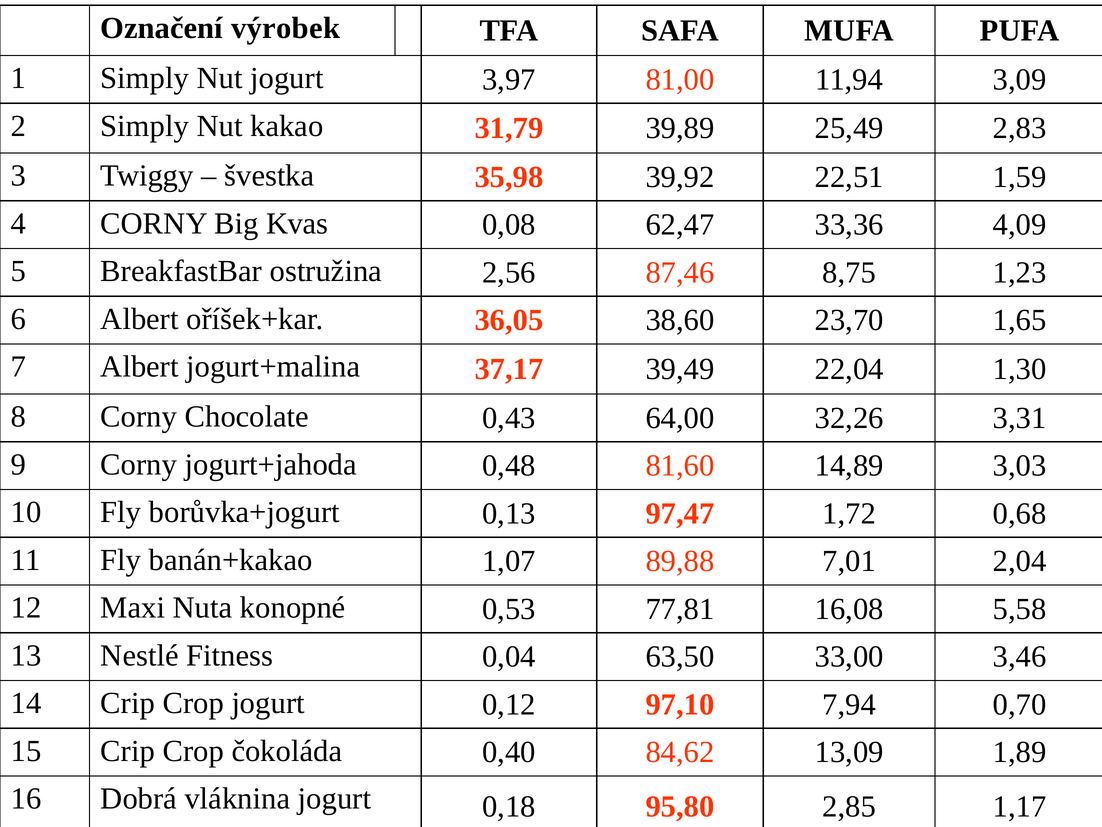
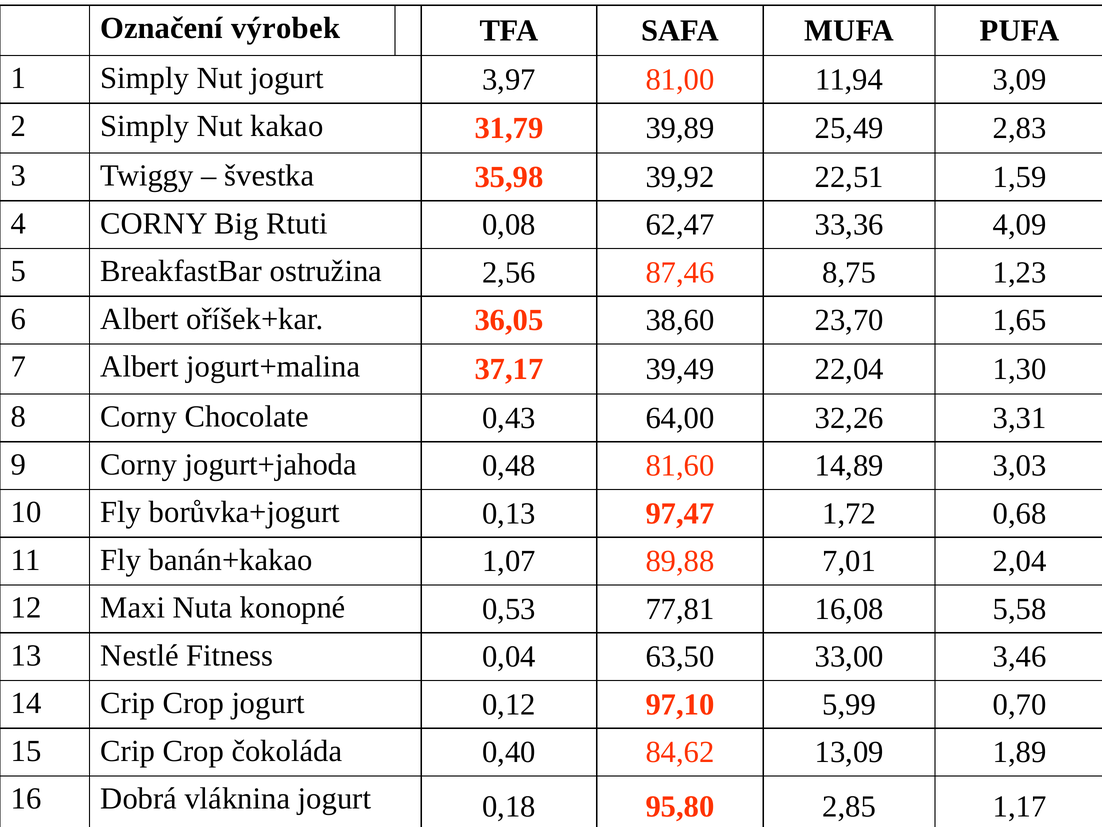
Kvas: Kvas -> Rtuti (297, 223)
7,94: 7,94 -> 5,99 (849, 704)
